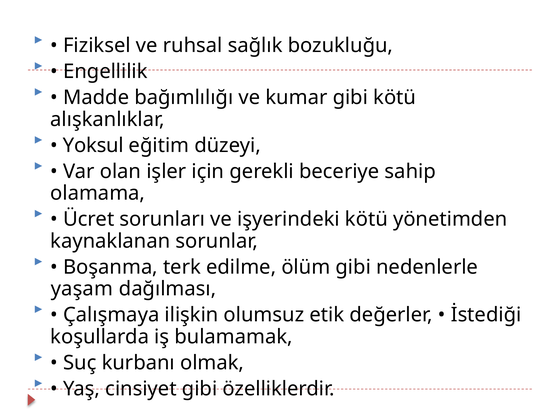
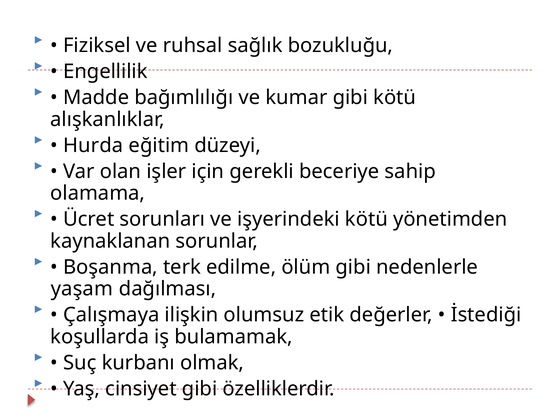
Yoksul: Yoksul -> Hurda (93, 145)
